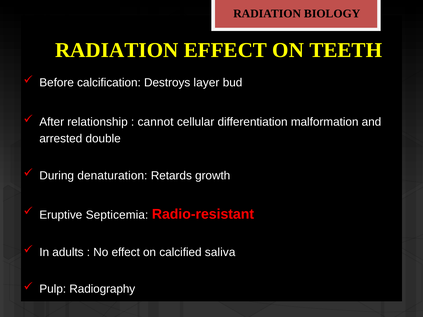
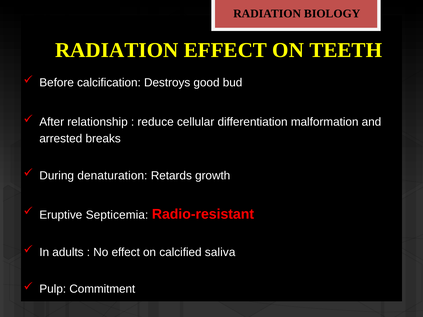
layer: layer -> good (207, 83)
cannot: cannot -> reduce (156, 122)
double: double -> breaks (103, 139)
Radiography: Radiography -> Commitment (102, 289)
